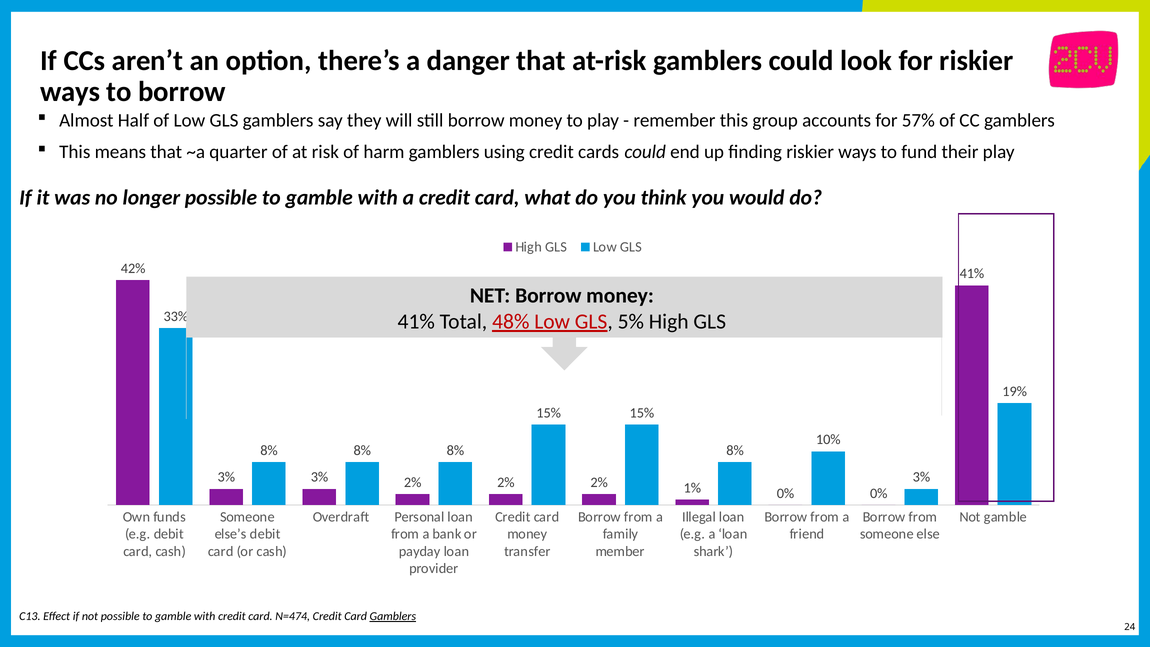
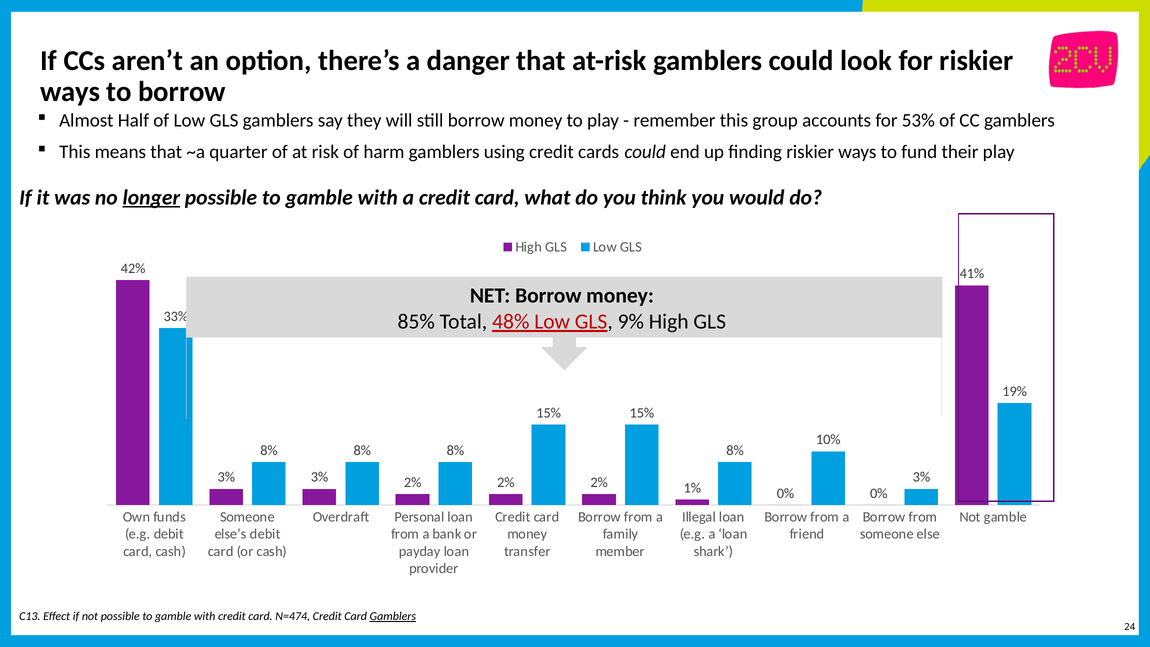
57%: 57% -> 53% (918, 121)
longer underline: none -> present (151, 198)
41%: 41% -> 85% (416, 321)
5%: 5% -> 9% (631, 321)
